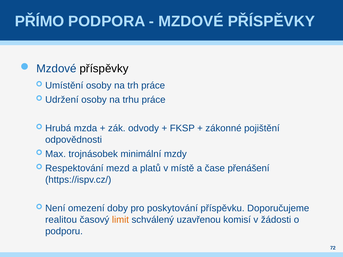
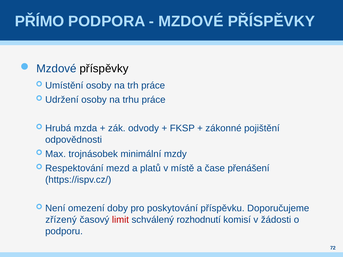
realitou: realitou -> zřízený (61, 220)
limit colour: orange -> red (120, 220)
uzavřenou: uzavřenou -> rozhodnutí (199, 220)
